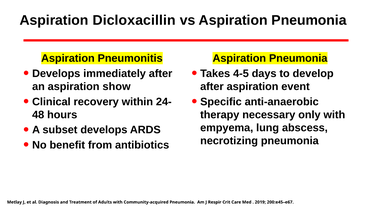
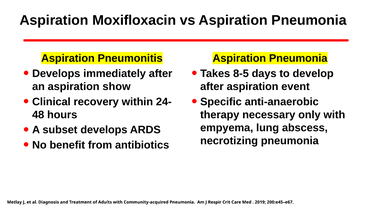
Dicloxacillin: Dicloxacillin -> Moxifloxacin (134, 20)
4-5: 4-5 -> 8-5 (241, 74)
